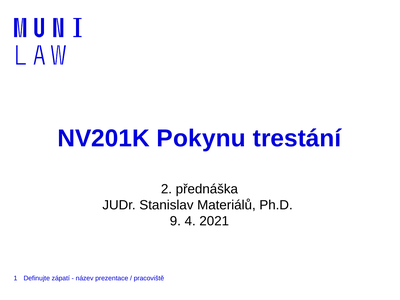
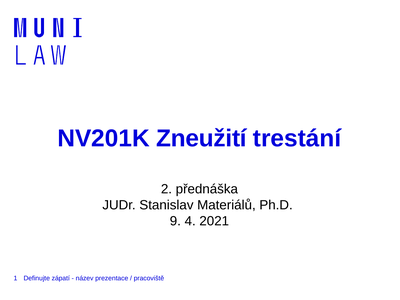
Pokynu: Pokynu -> Zneužití (201, 138)
